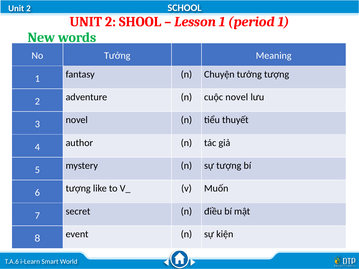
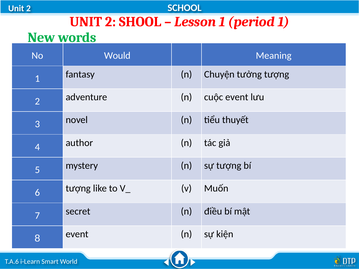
No Tưởng: Tưởng -> Would (117, 56)
cuộc novel: novel -> event (237, 97)
